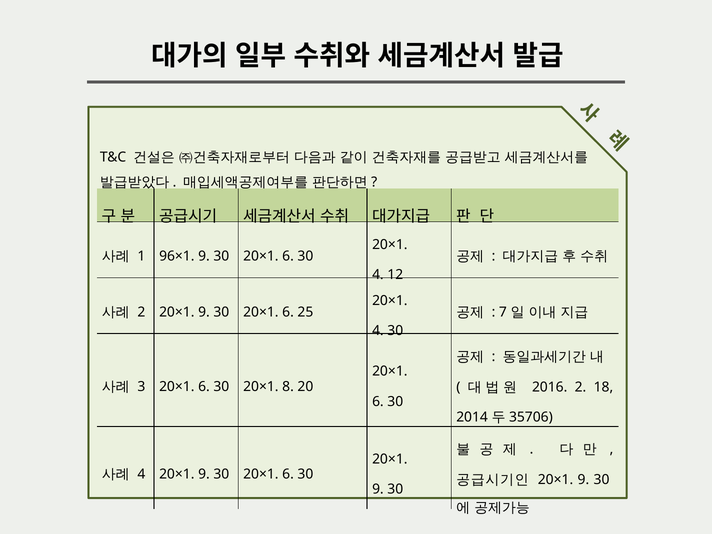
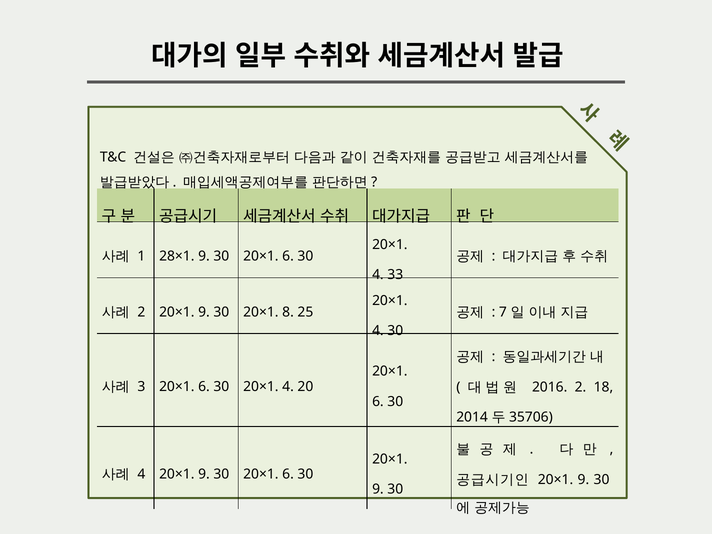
96×1: 96×1 -> 28×1 (177, 256)
12: 12 -> 33 (395, 275)
6: 6 -> 8 (288, 312)
8: 8 -> 4 (288, 386)
